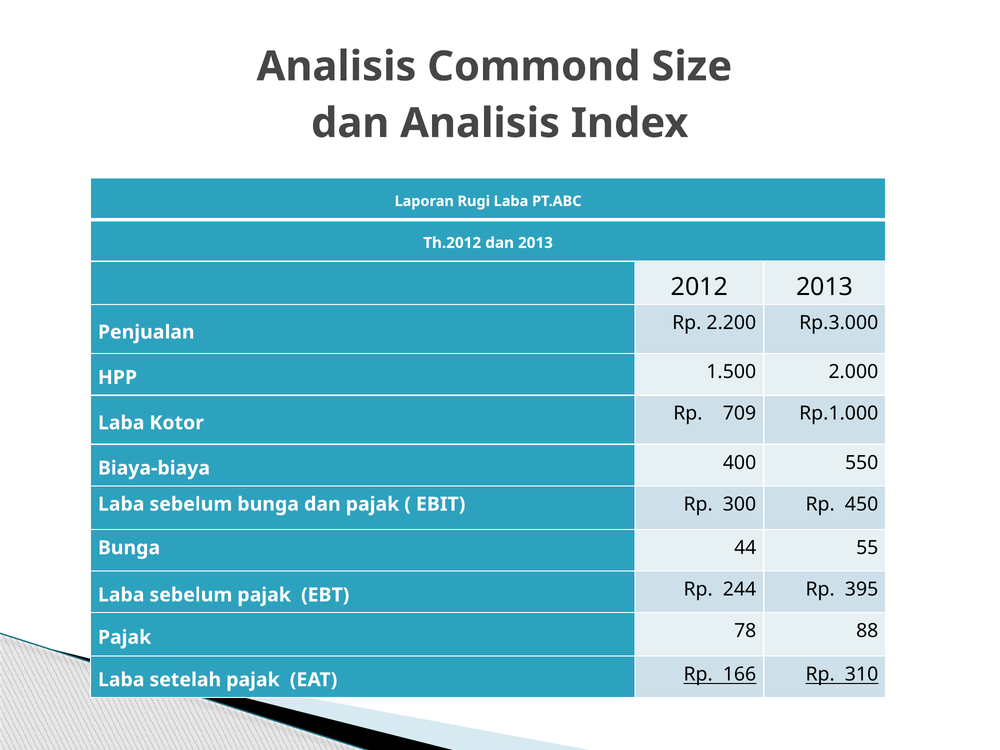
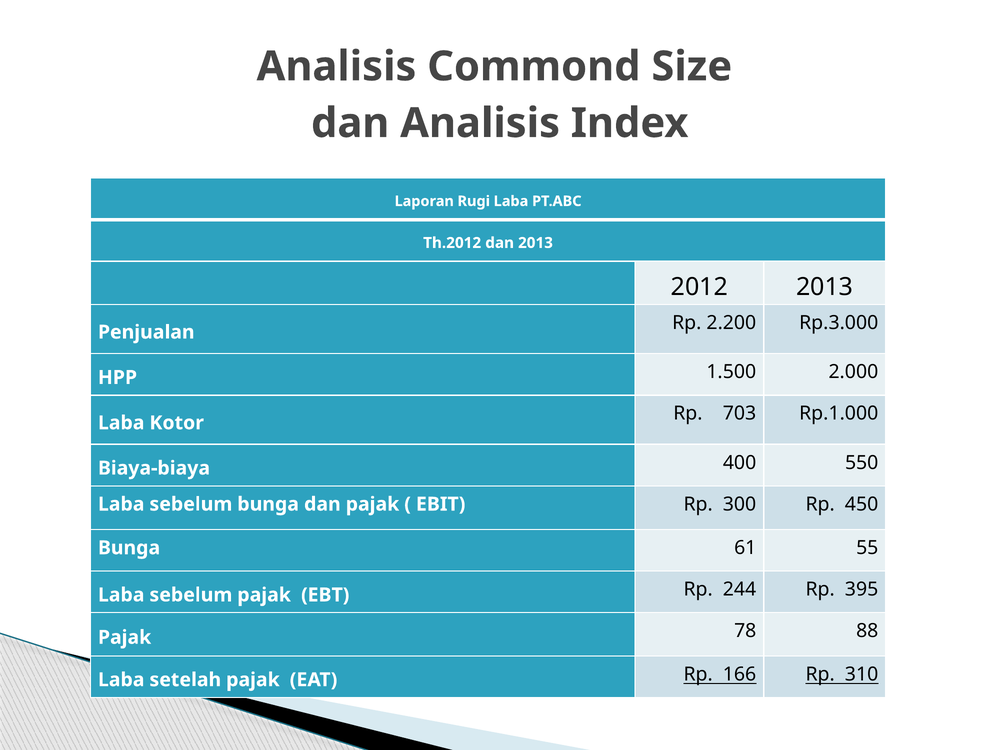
709: 709 -> 703 (739, 414)
44: 44 -> 61 (745, 548)
